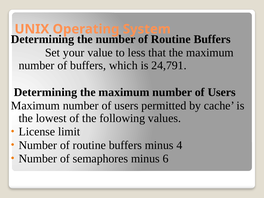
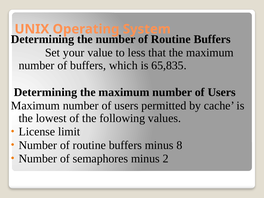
24,791: 24,791 -> 65,835 (169, 65)
4: 4 -> 8 (179, 145)
6: 6 -> 2 (166, 159)
